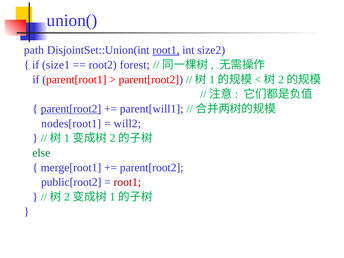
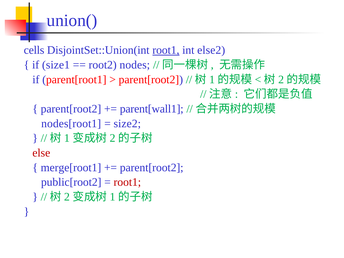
path: path -> cells (34, 50)
size2: size2 -> else2 (211, 50)
forest: forest -> nodes (135, 65)
parent[root2 underline: present -> none (71, 109)
parent[will1: parent[will1 -> parent[wall1 (152, 109)
will2: will2 -> size2 (127, 123)
else colour: green -> red (41, 153)
